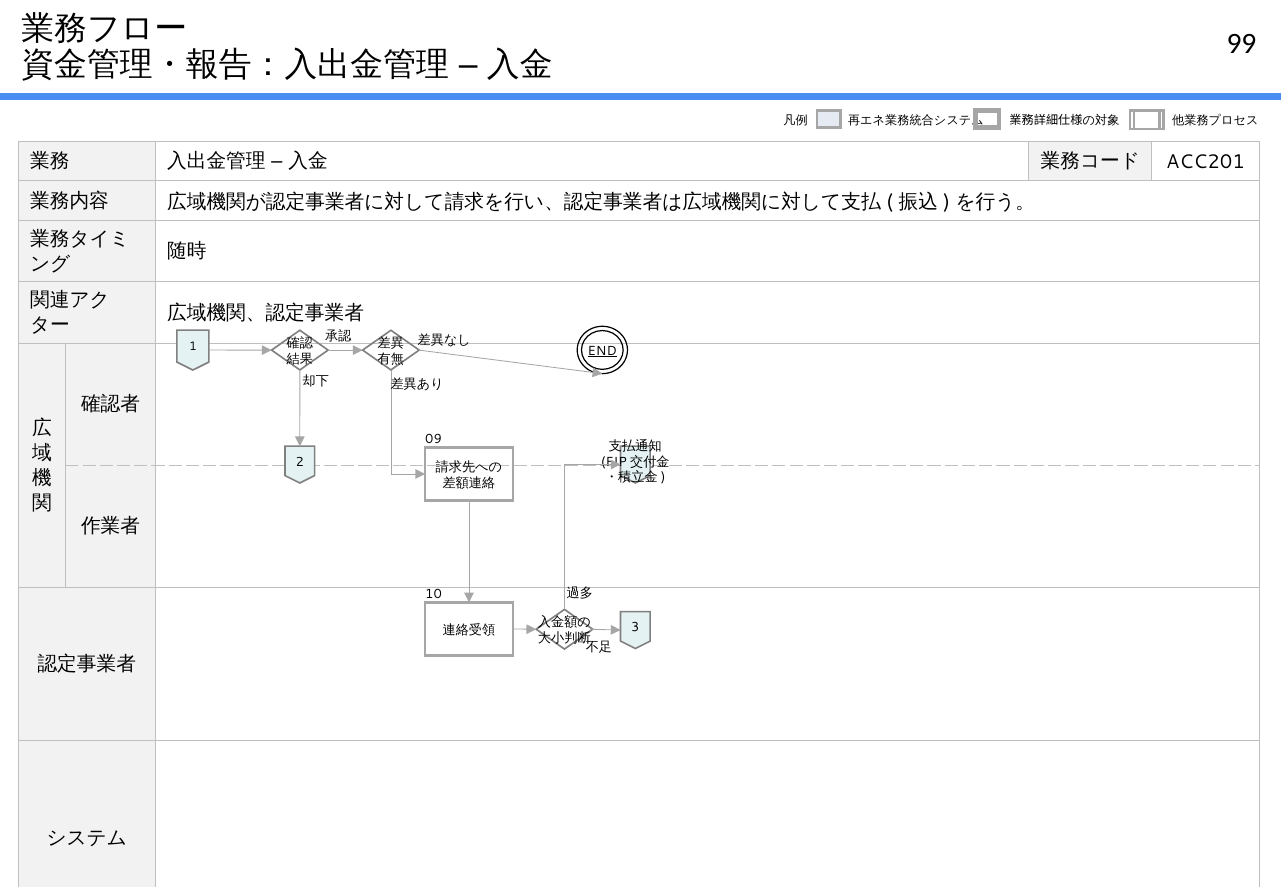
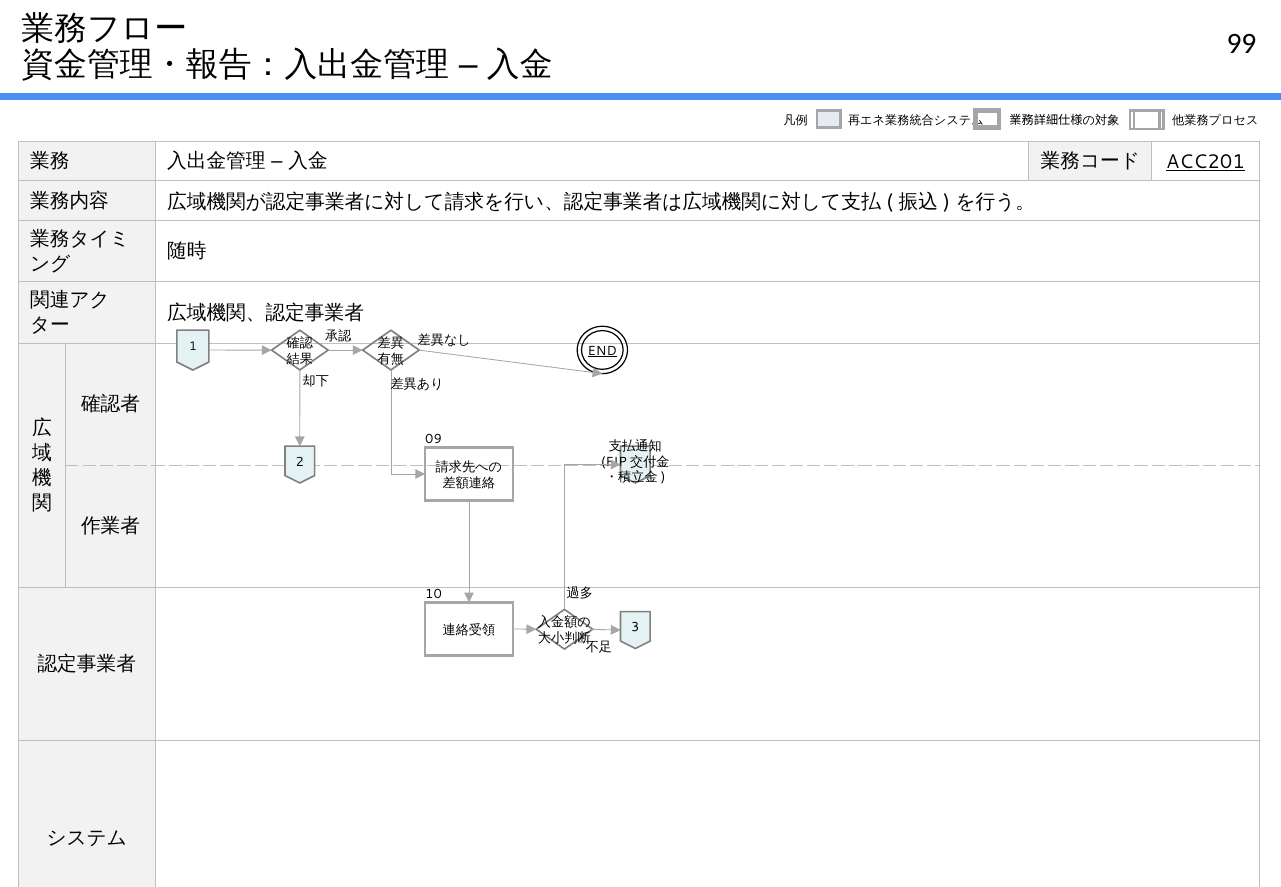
ACC201 underline: none -> present (1205, 162)
